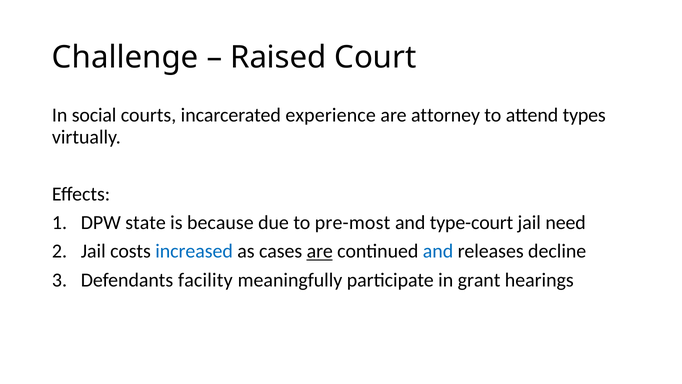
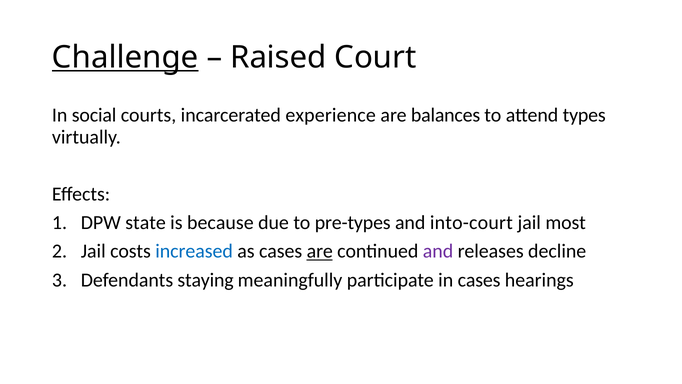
Challenge underline: none -> present (125, 57)
attorney: attorney -> balances (446, 115)
pre-most: pre-most -> pre-types (353, 223)
type-court: type-court -> into-court (471, 223)
need: need -> most (566, 223)
and colour: blue -> purple (438, 251)
facility: facility -> staying (206, 280)
in grant: grant -> cases (479, 280)
